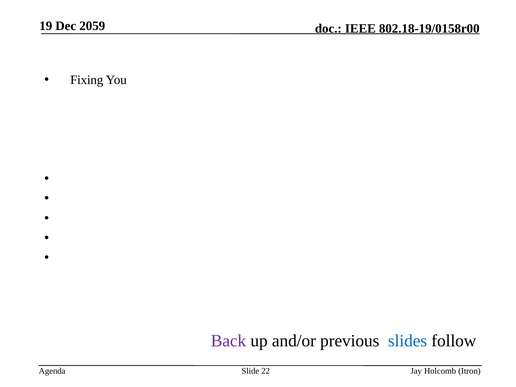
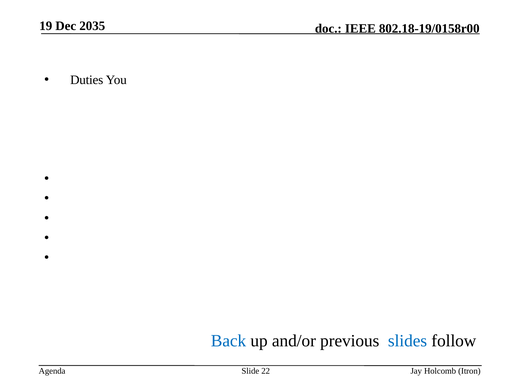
2059: 2059 -> 2035 (92, 26)
Fixing: Fixing -> Duties (87, 80)
Back colour: purple -> blue (229, 341)
